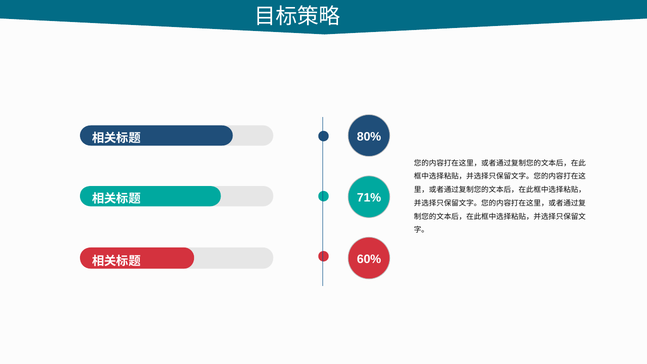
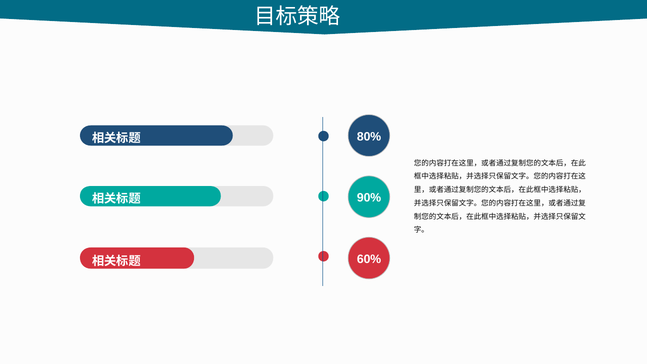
71%: 71% -> 90% (369, 198)
